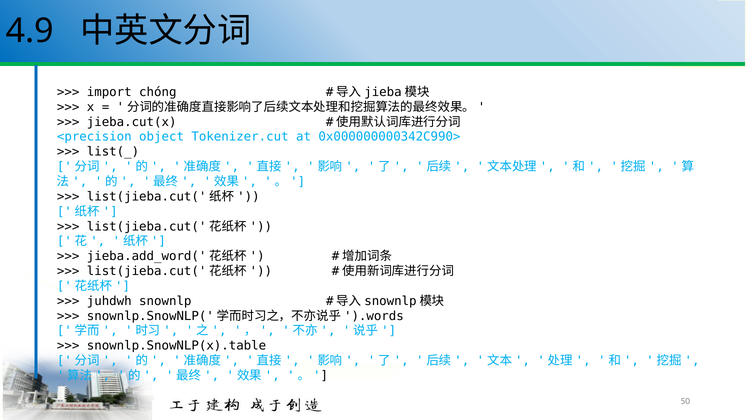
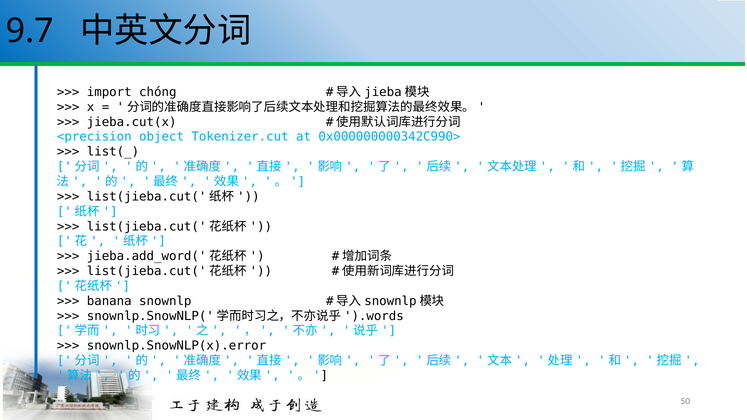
4.9: 4.9 -> 9.7 (30, 31)
juhdwh: juhdwh -> banana (109, 301)
snownlp.SnowNLP(x).table: snownlp.SnowNLP(x).table -> snownlp.SnowNLP(x).error (176, 346)
